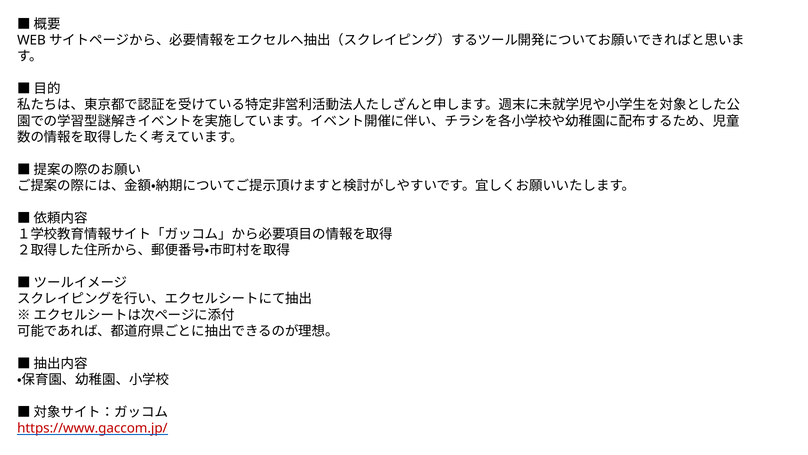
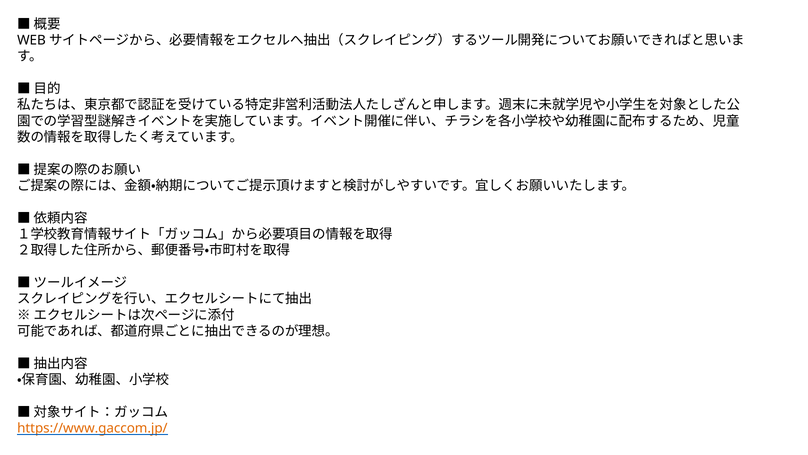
https://www.gaccom.jp/ colour: red -> orange (92, 428)
